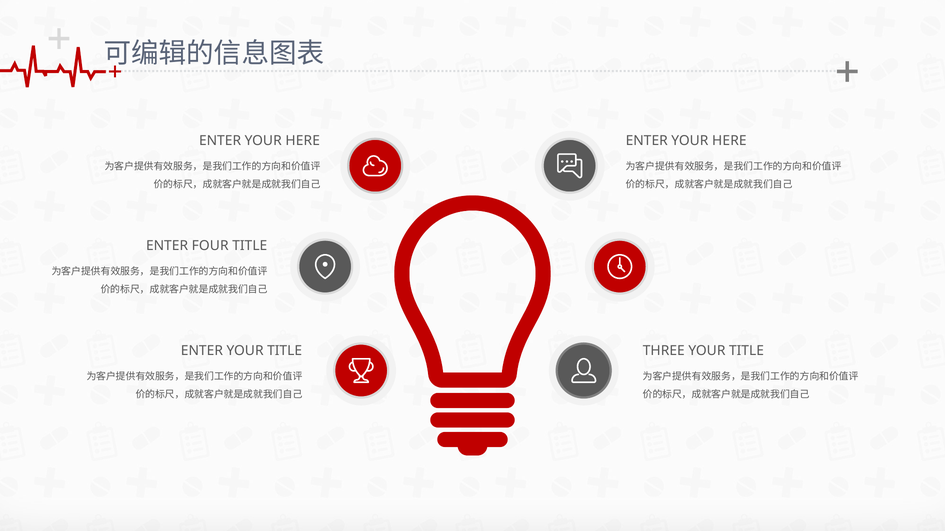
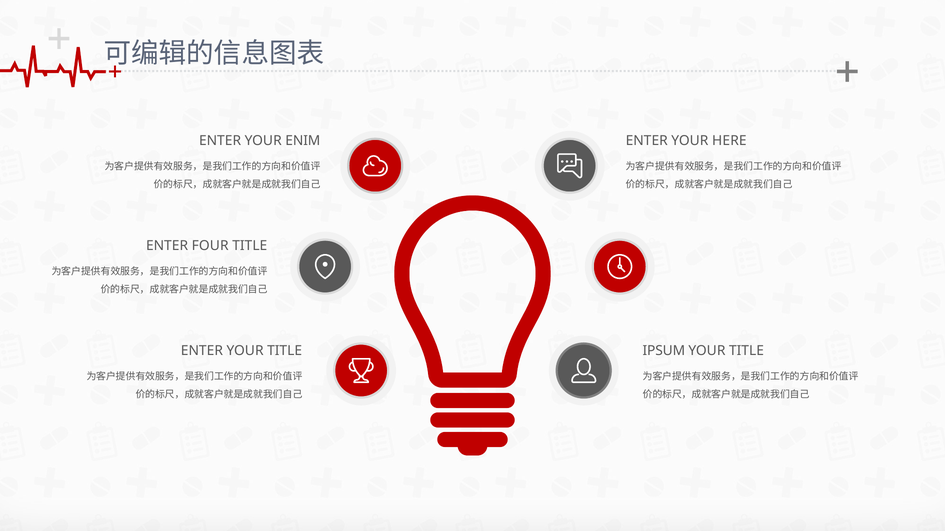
HERE: HERE -> ENIM (303, 141)
THREE: THREE -> IPSUM (664, 351)
